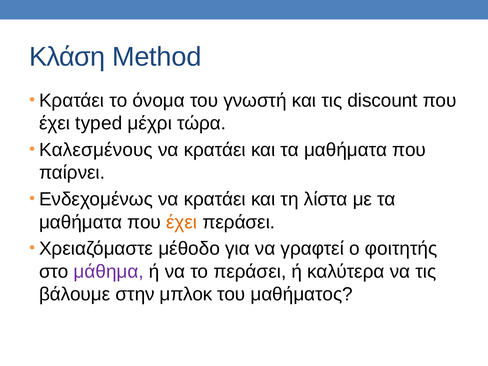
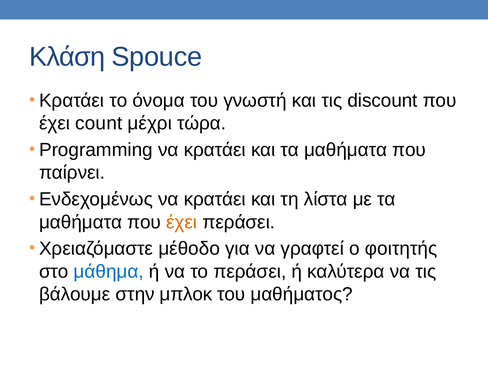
Method: Method -> Spouce (157, 57)
typed: typed -> count (99, 123)
Καλεσμένους: Καλεσμένους -> Programming (96, 150)
μάθημα colour: purple -> blue (109, 271)
